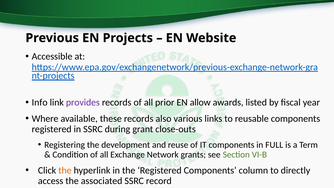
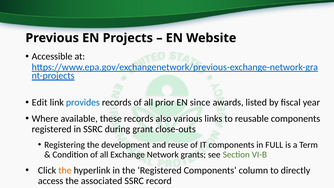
Info: Info -> Edit (40, 102)
provides colour: purple -> blue (83, 102)
allow: allow -> since (200, 102)
